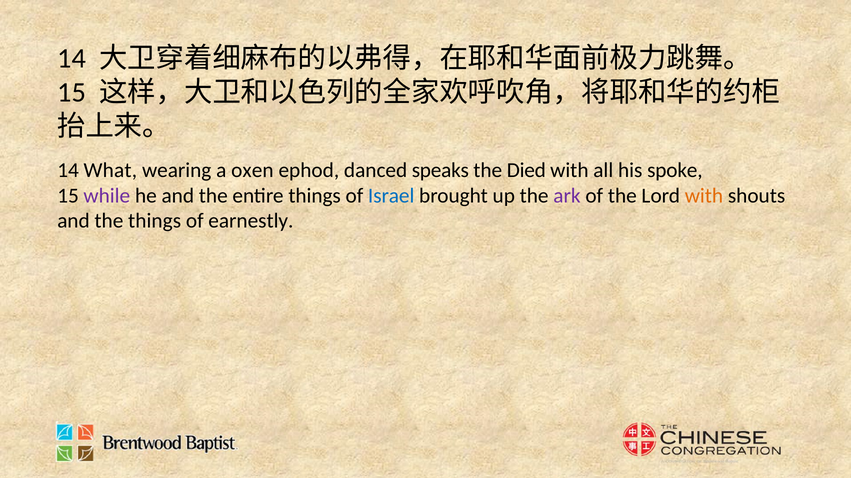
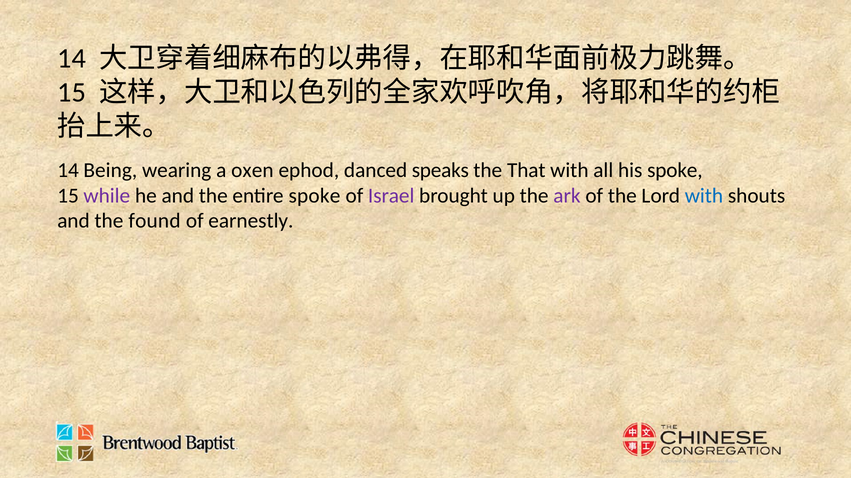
What: What -> Being (110, 170)
Died: Died -> That (526, 170)
entire things: things -> spoke (314, 196)
Israel colour: blue -> purple (391, 196)
with colour: orange -> blue (704, 196)
the things: things -> found (155, 221)
